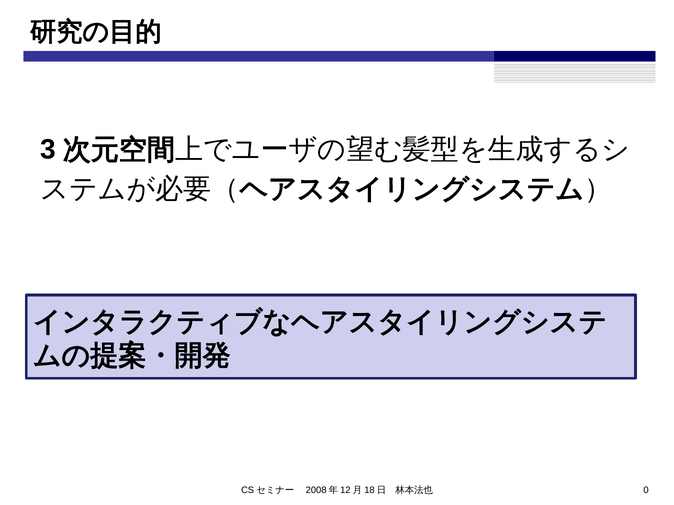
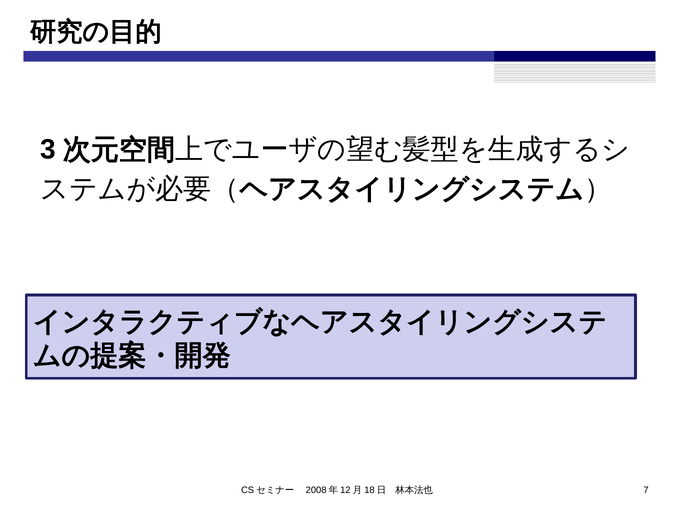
0: 0 -> 7 (646, 491)
